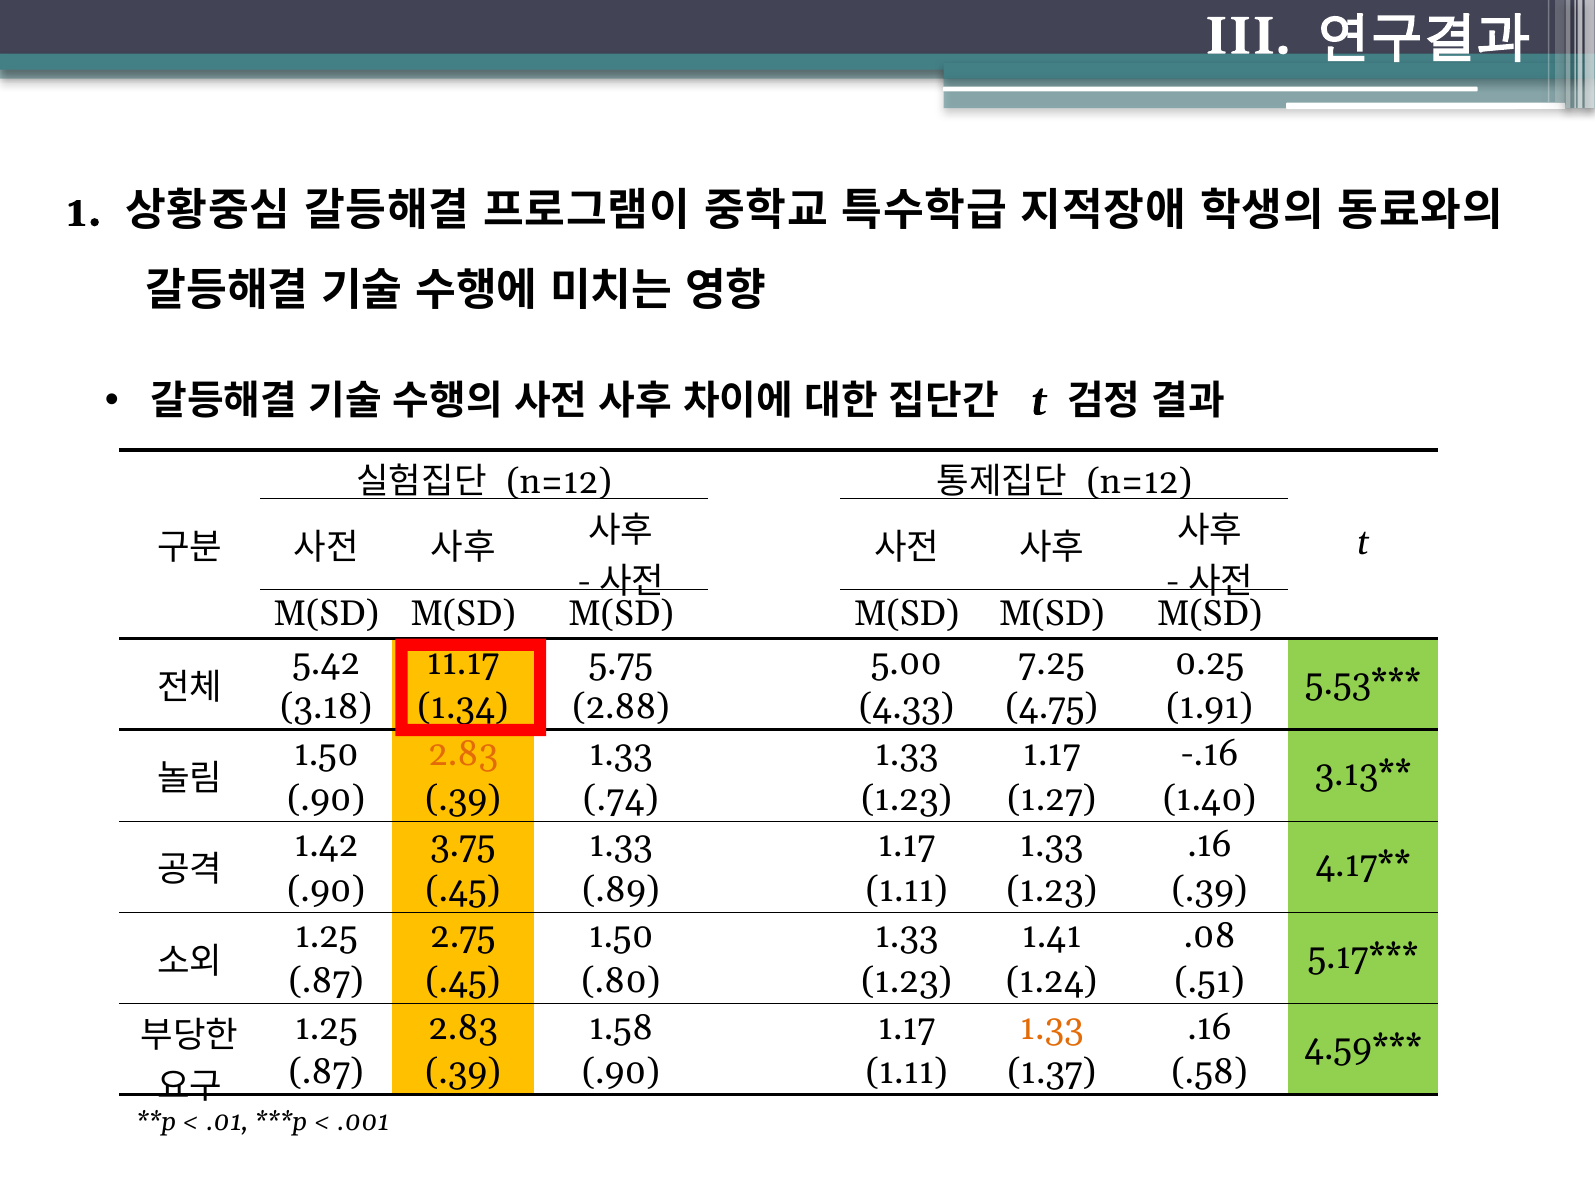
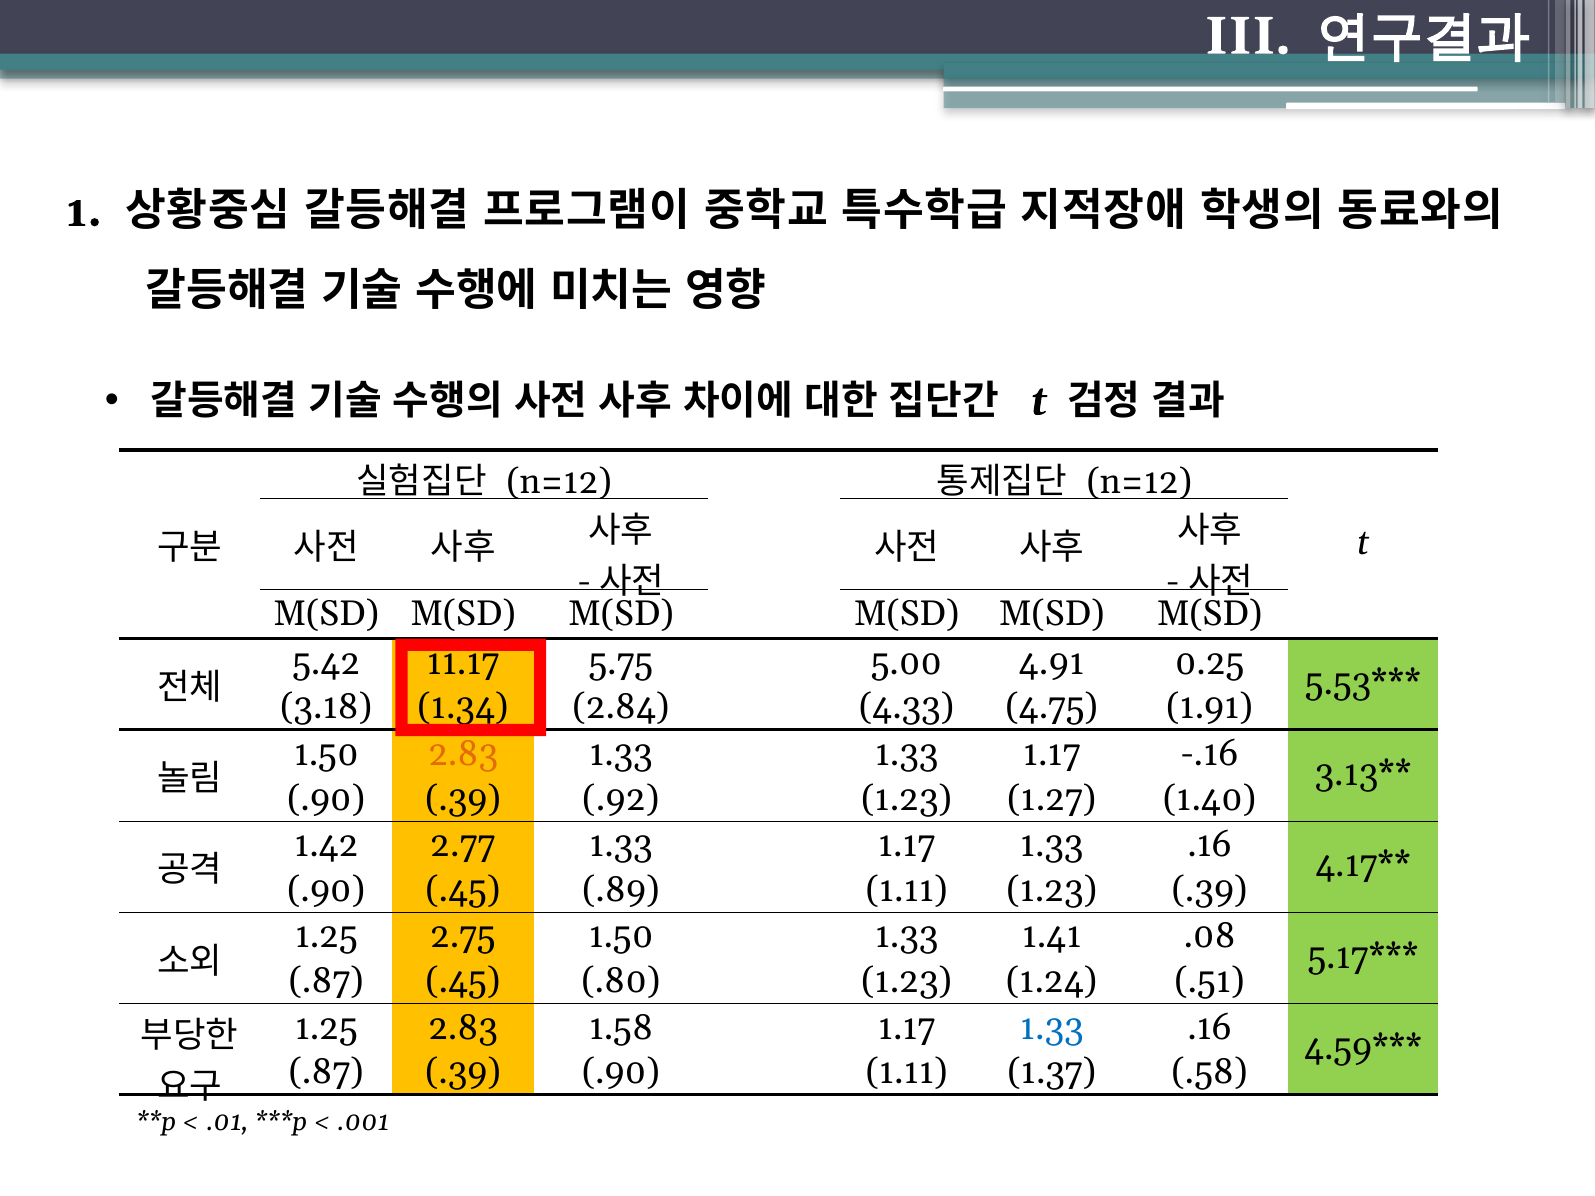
7.25: 7.25 -> 4.91 (1052, 663)
2.88: 2.88 -> 2.84 (621, 707)
.74: .74 -> .92 (621, 799)
3.75: 3.75 -> 2.77 (463, 845)
1.33 colour: orange -> blue (1052, 1028)
